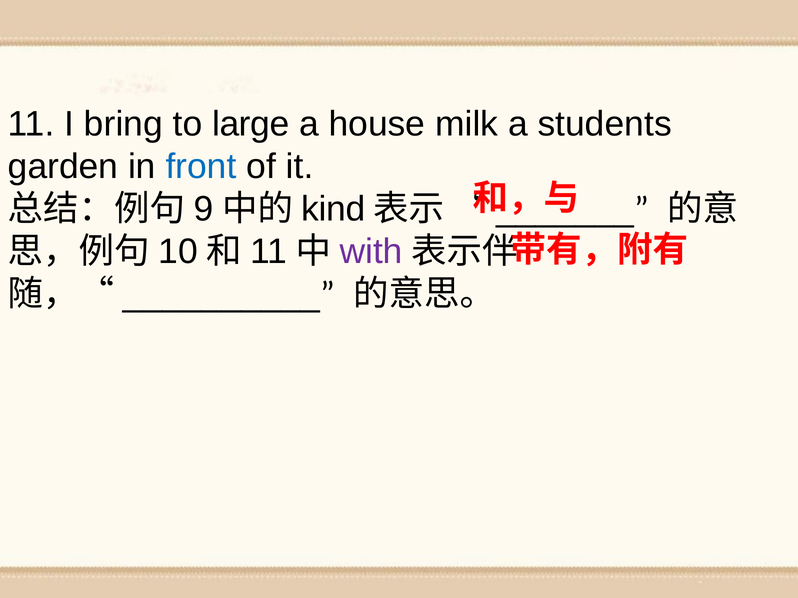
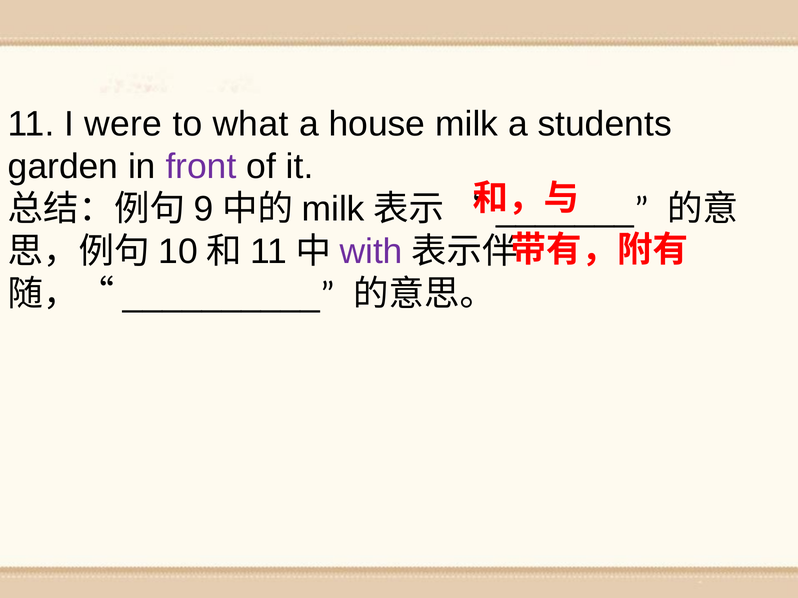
bring: bring -> were (123, 124)
large: large -> what (250, 124)
front colour: blue -> purple (201, 167)
kind: kind -> milk (333, 209)
